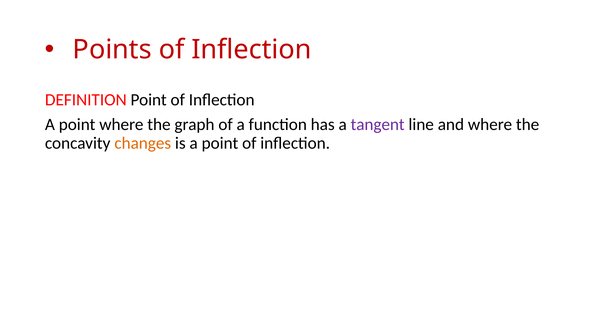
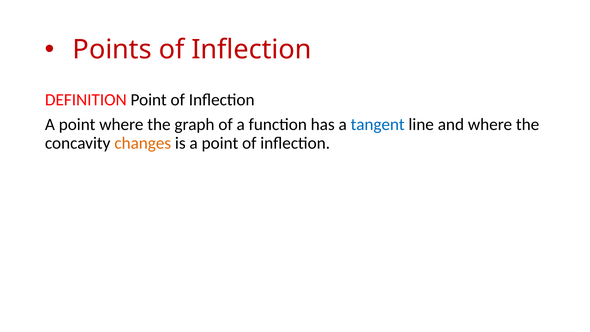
tangent colour: purple -> blue (378, 124)
